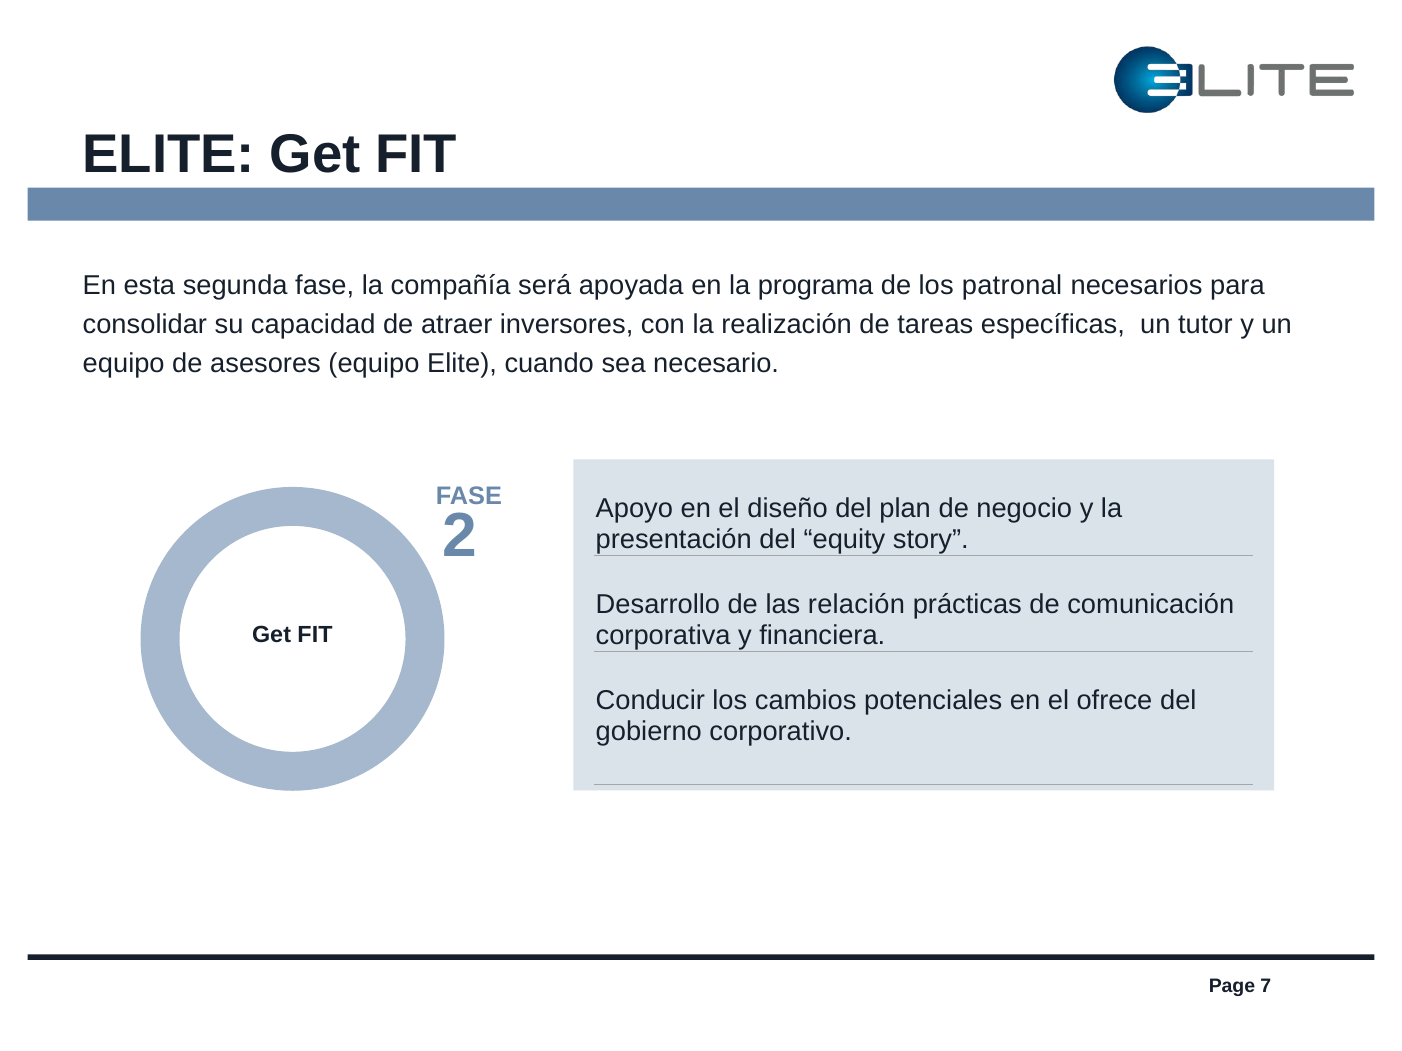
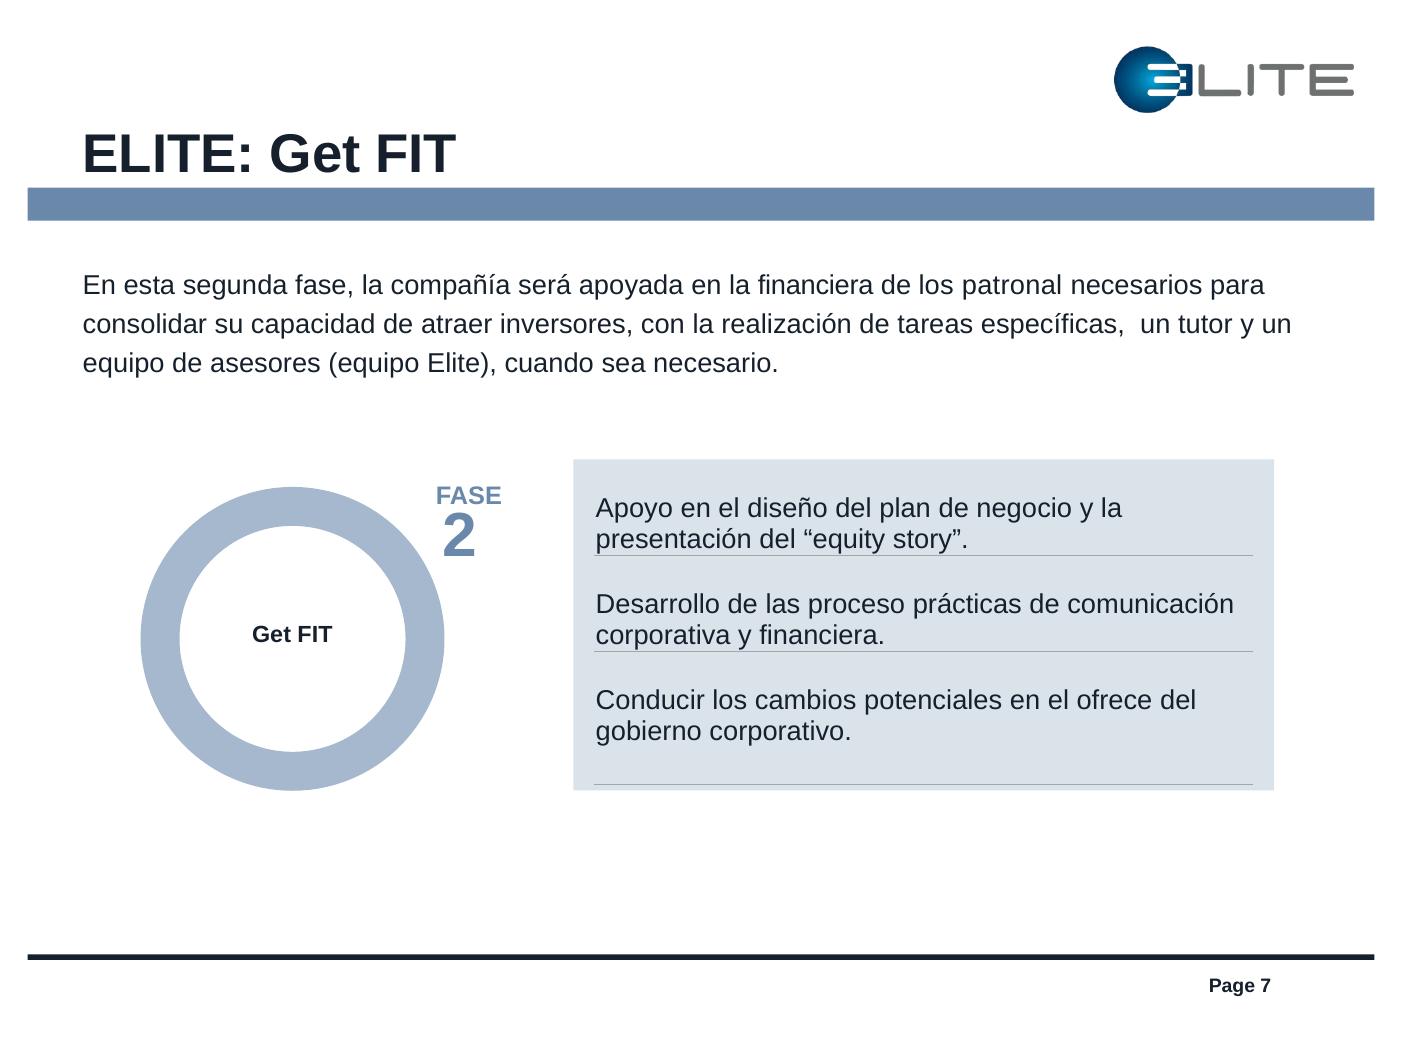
la programa: programa -> financiera (816, 285)
relación: relación -> proceso (857, 605)
